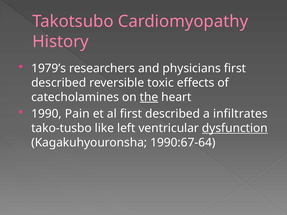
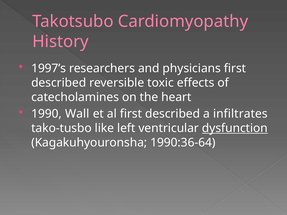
1979’s: 1979’s -> 1997’s (49, 69)
the underline: present -> none (149, 97)
Pain: Pain -> Wall (77, 114)
1990:67-64: 1990:67-64 -> 1990:36-64 (183, 143)
